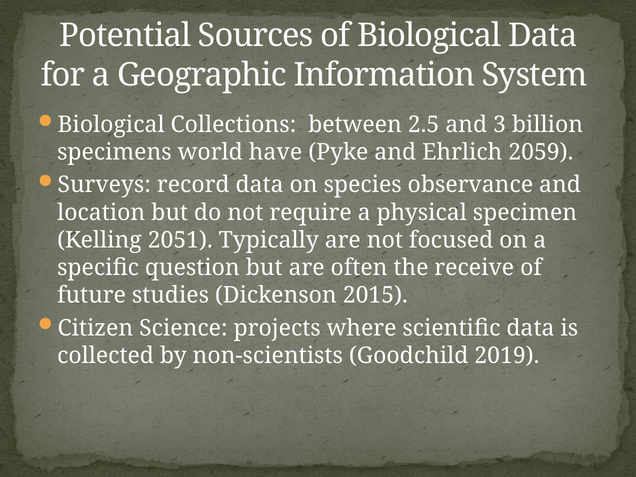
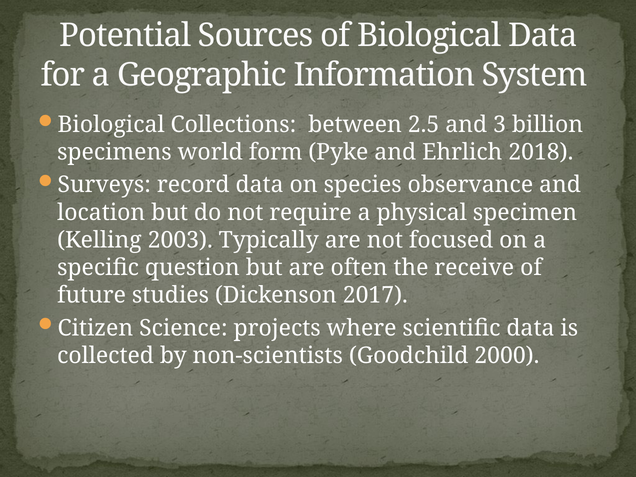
have: have -> form (276, 152)
2059: 2059 -> 2018 (541, 152)
2051: 2051 -> 2003 (180, 240)
2015: 2015 -> 2017 (375, 295)
2019: 2019 -> 2000 (507, 355)
